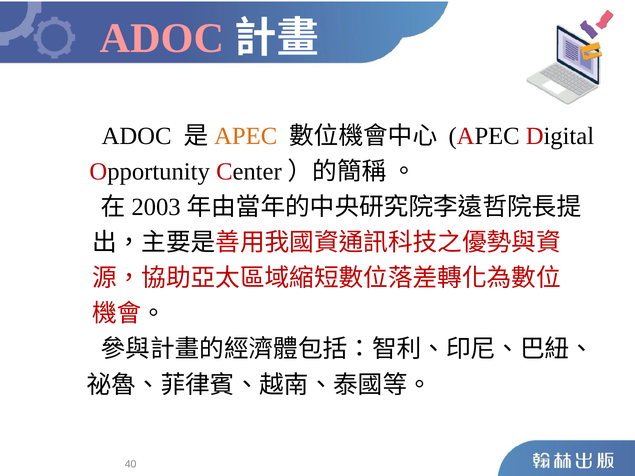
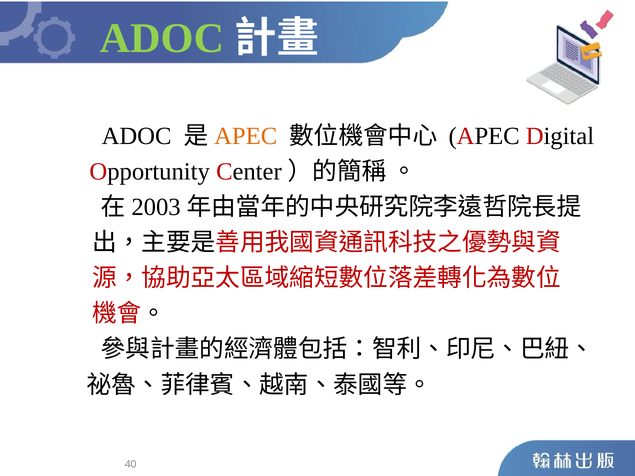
ADOC colour: pink -> light green (162, 38)
